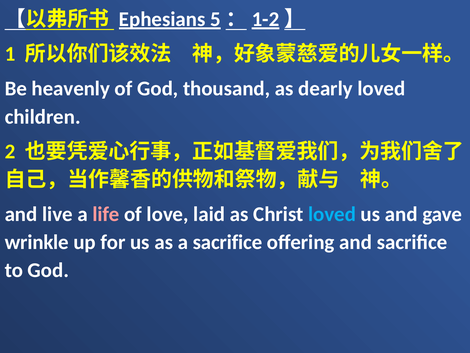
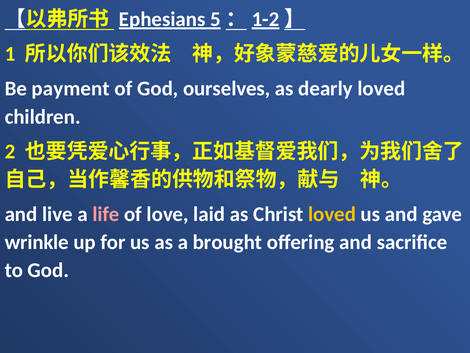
heavenly: heavenly -> payment (71, 89)
thousand: thousand -> ourselves (227, 89)
loved colour: light blue -> yellow (332, 214)
a sacrifice: sacrifice -> brought (227, 242)
